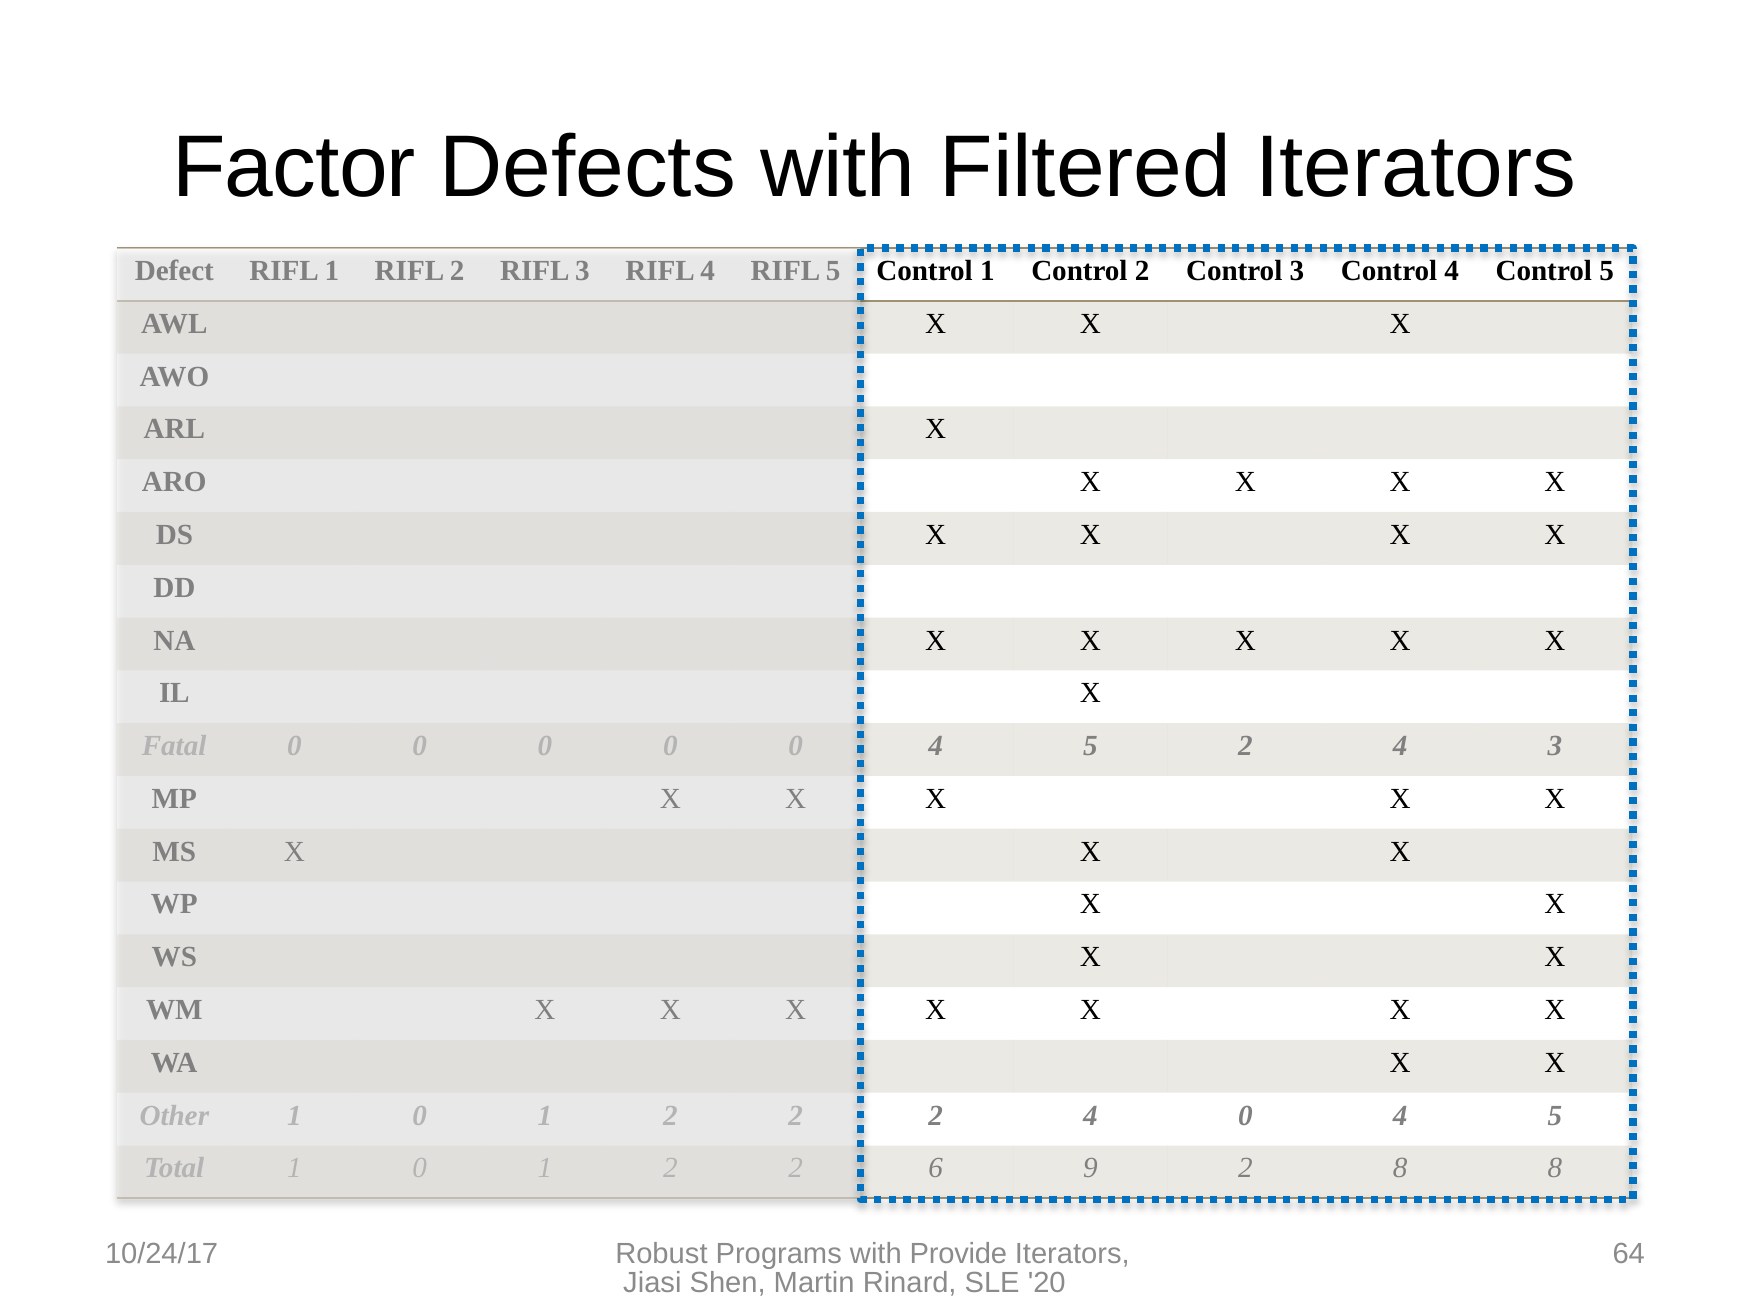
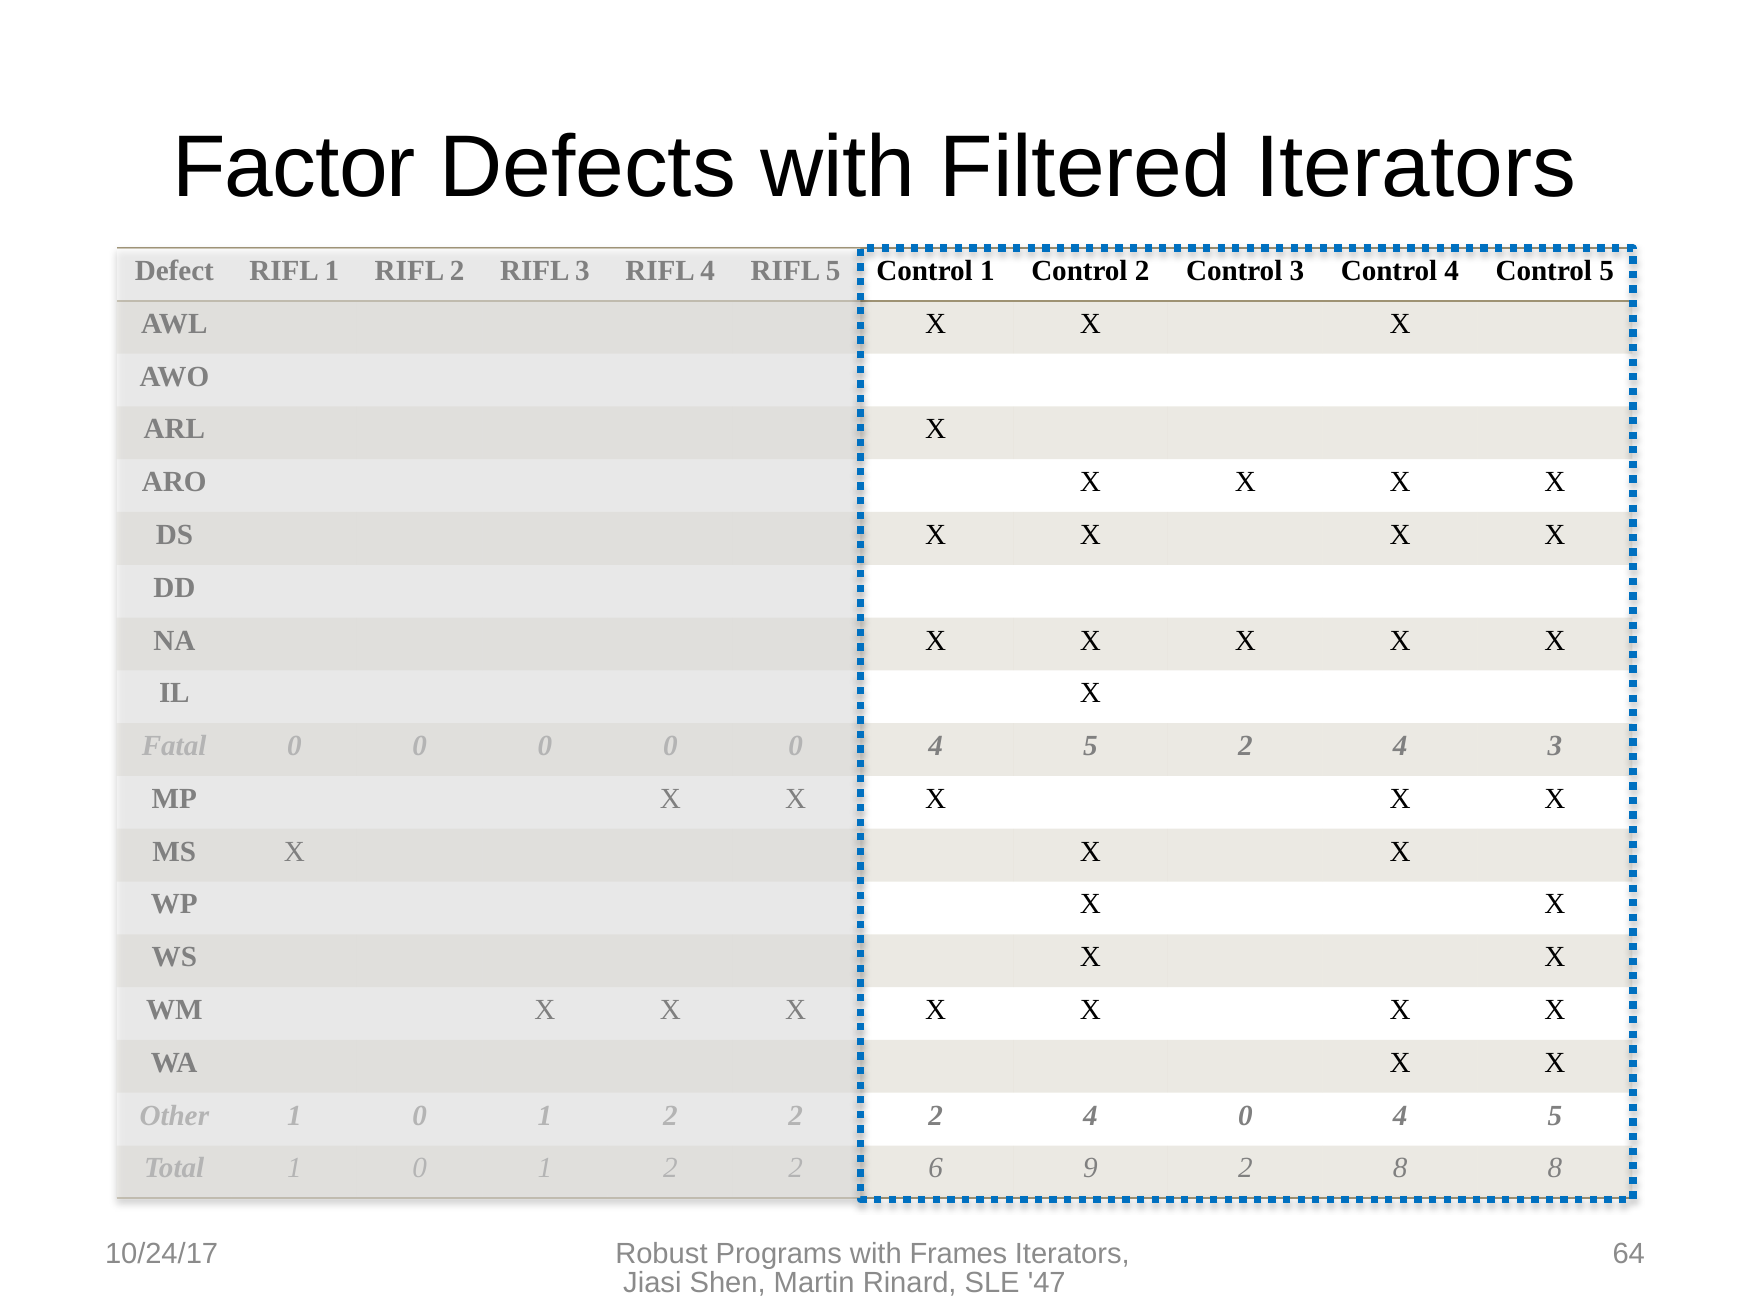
Provide: Provide -> Frames (958, 1253)
20: 20 -> 47 (1047, 1283)
